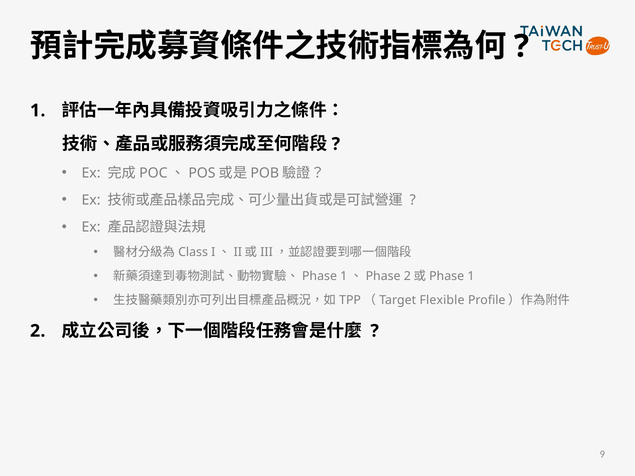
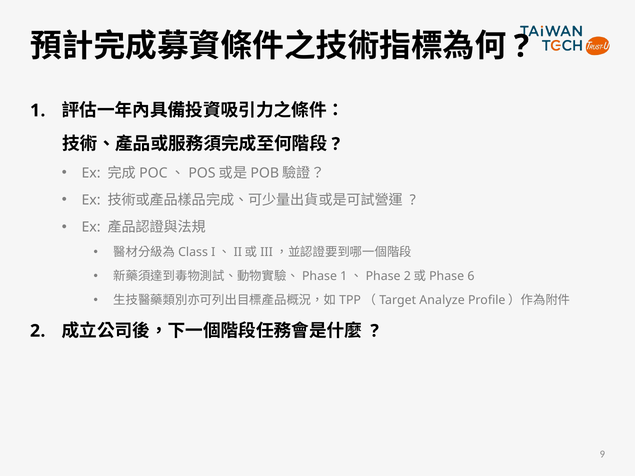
1: 1 -> 6 (471, 276)
Flexible: Flexible -> Analyze (442, 300)
